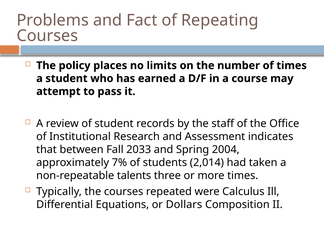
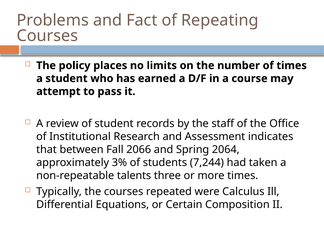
2033: 2033 -> 2066 (139, 150)
2004: 2004 -> 2064 (226, 150)
7%: 7% -> 3% (119, 163)
2,014: 2,014 -> 7,244 (207, 163)
Dollars: Dollars -> Certain (184, 205)
